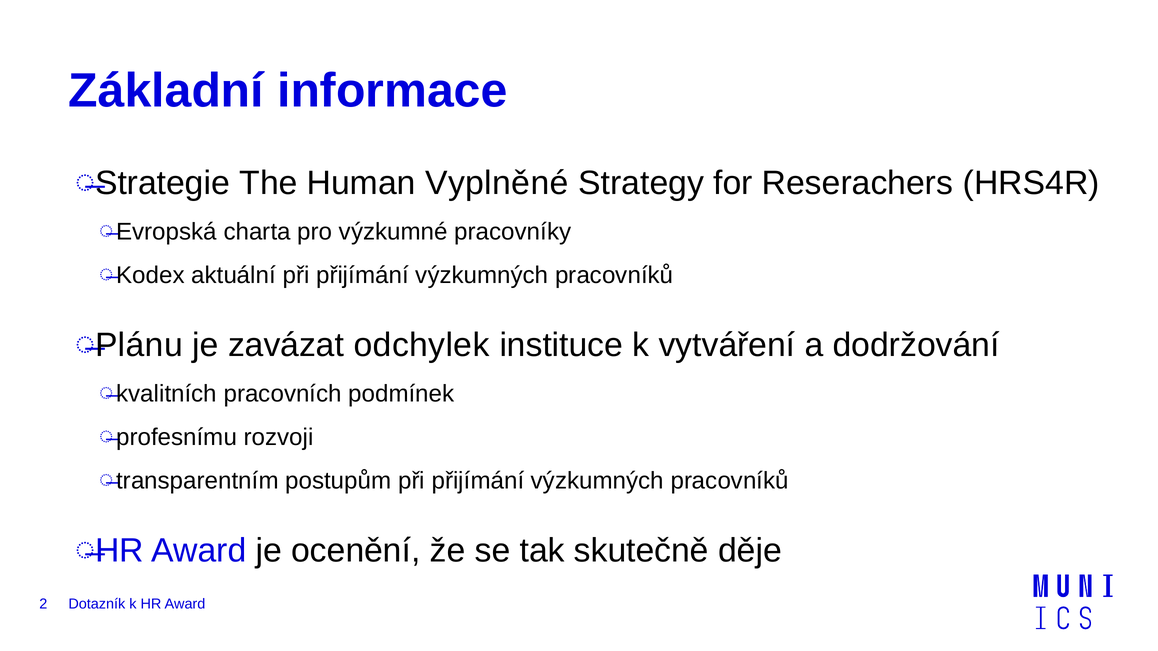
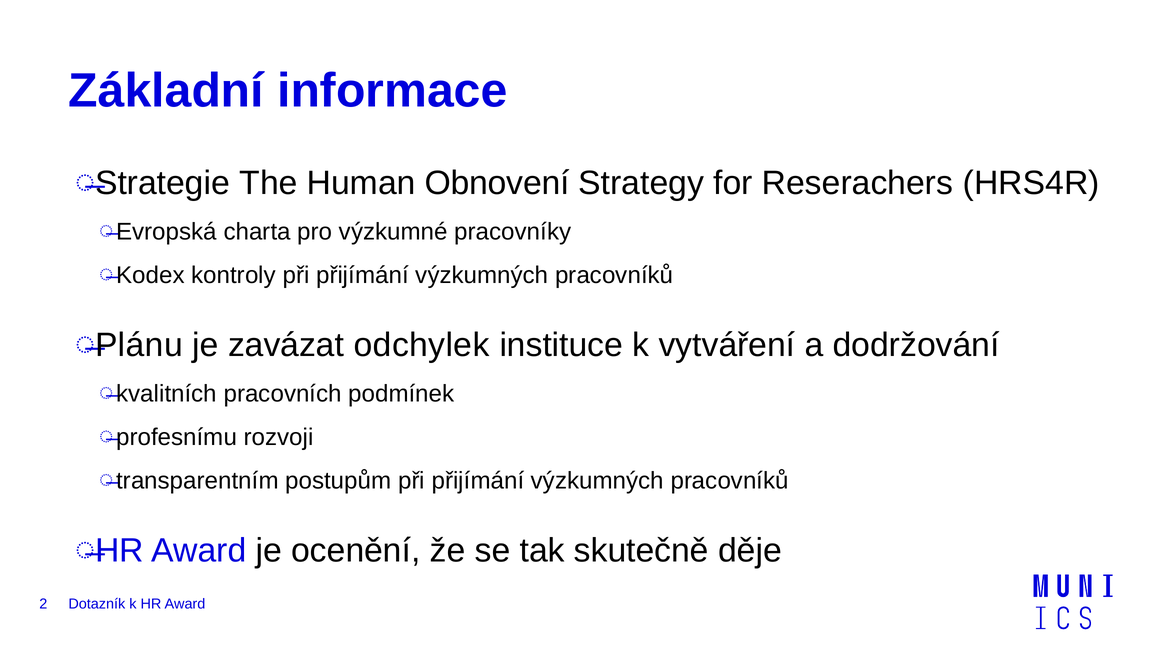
Vyplněné: Vyplněné -> Obnovení (497, 183)
aktuální: aktuální -> kontroly (234, 275)
